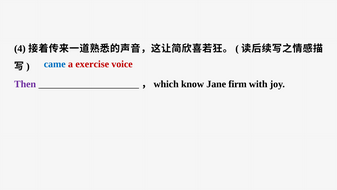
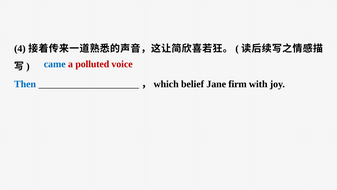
exercise: exercise -> polluted (92, 64)
Then colour: purple -> blue (25, 84)
know: know -> belief (193, 84)
